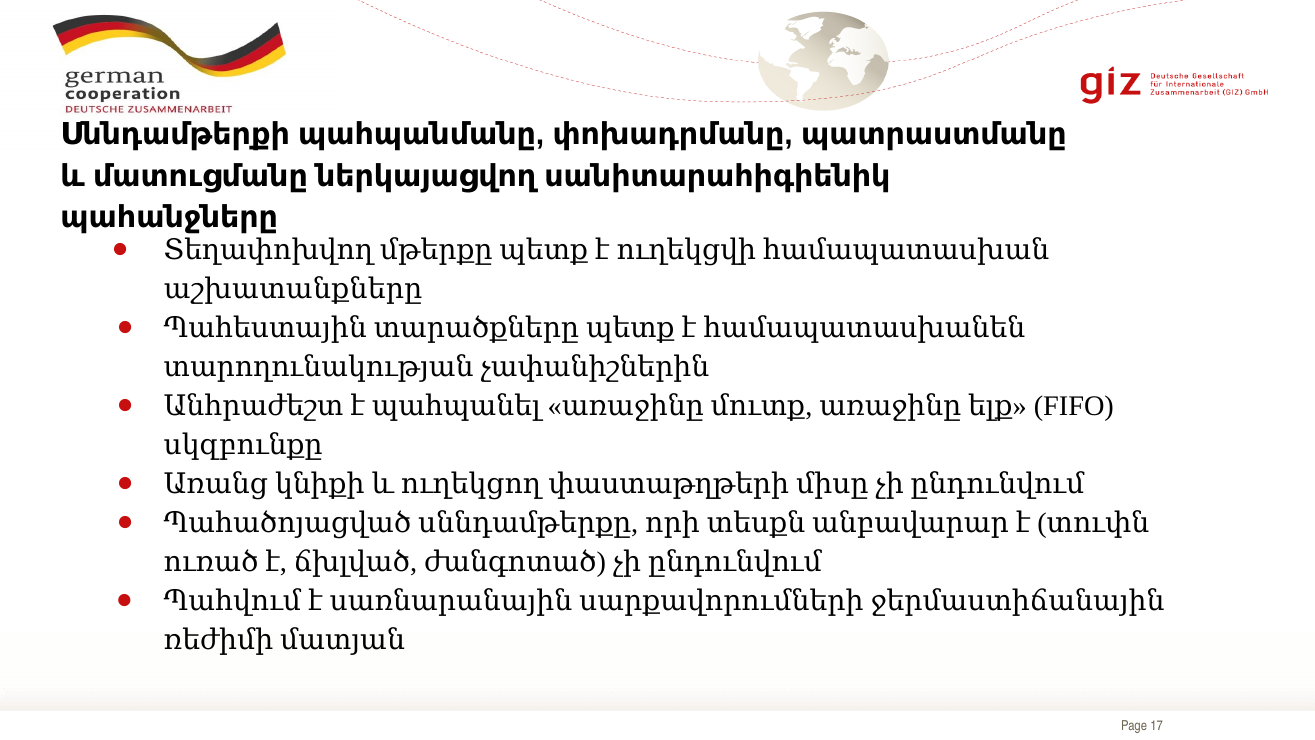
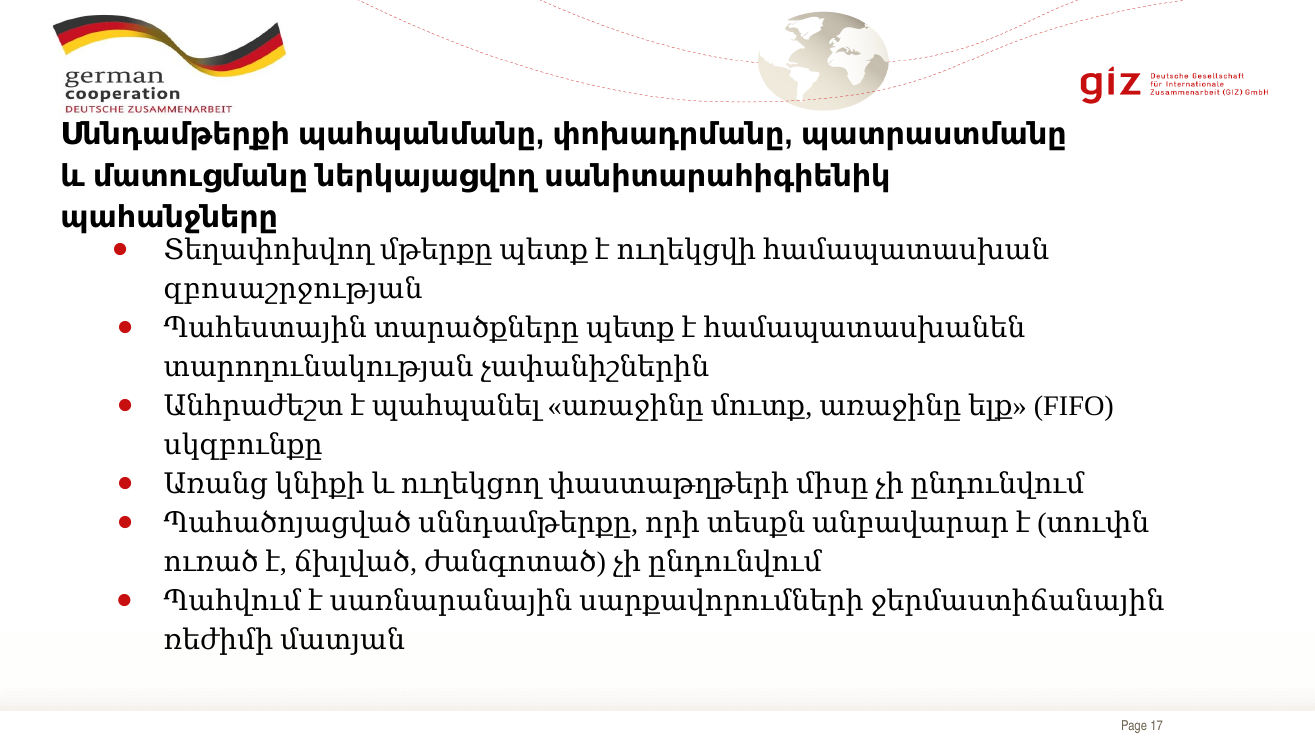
աշխատանքները: աշխատանքները -> զբոսաշրջության (293, 289)
